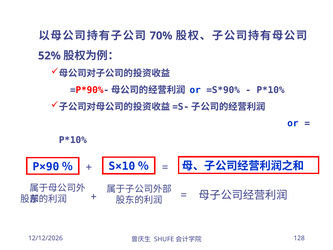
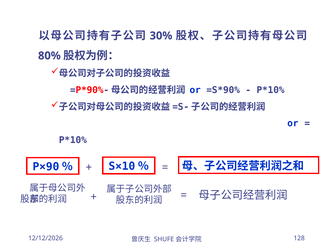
70%: 70% -> 30% (161, 36)
52%: 52% -> 80% (49, 56)
